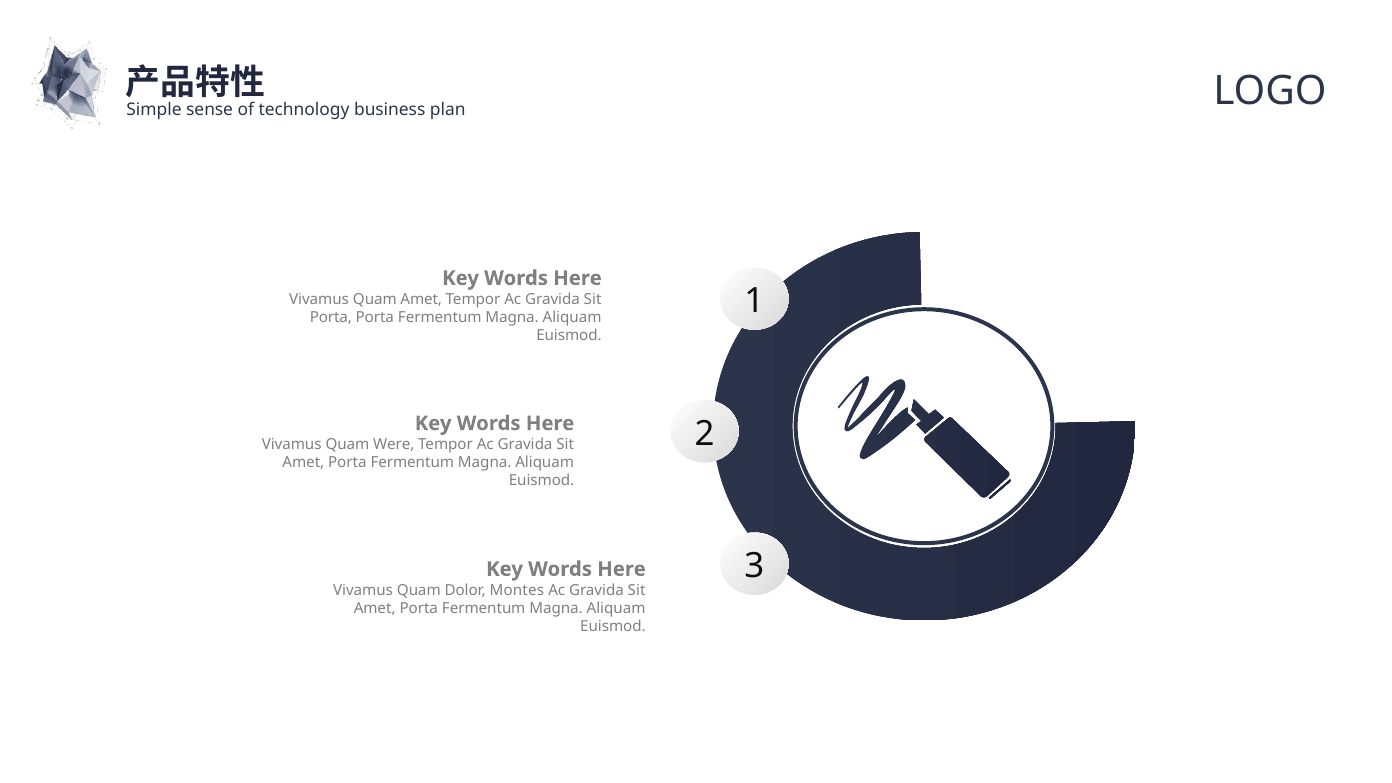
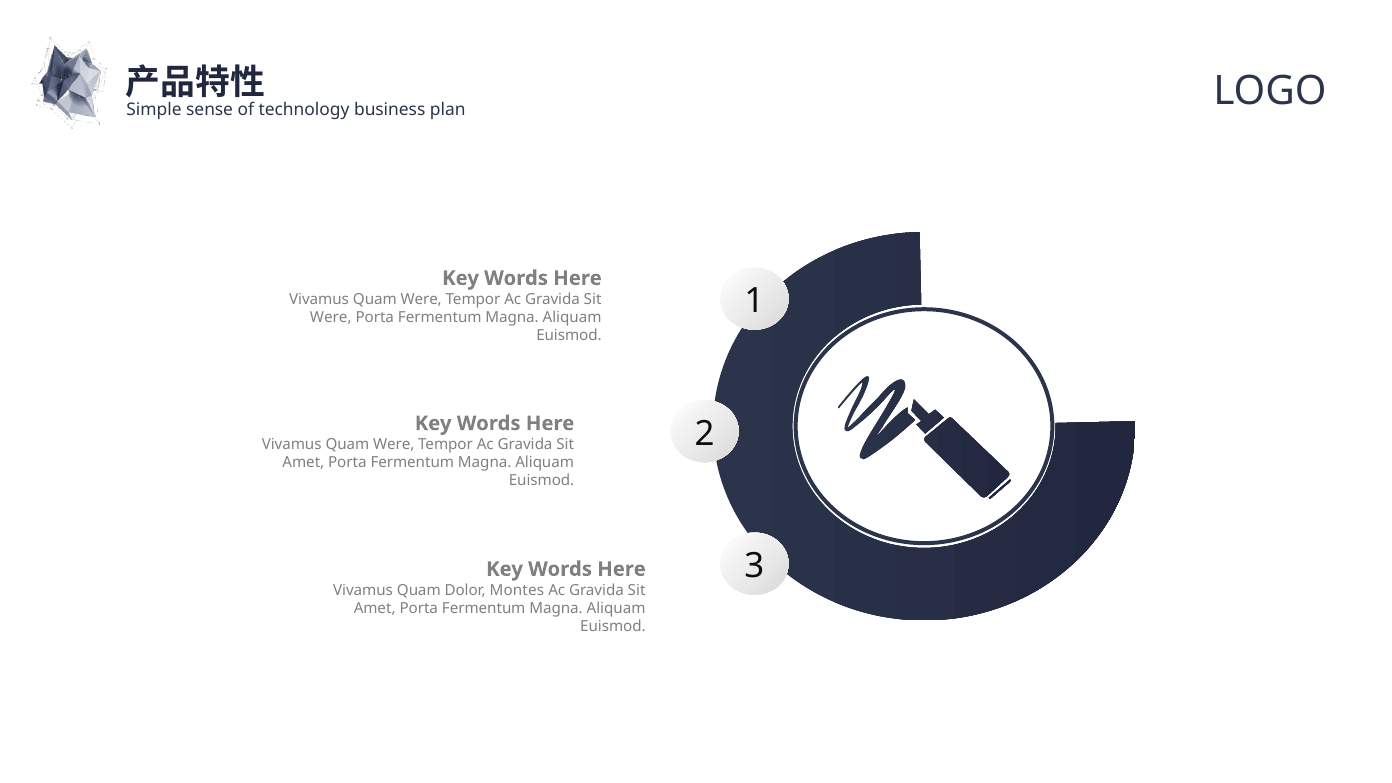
Amet: Amet -> Were (421, 299)
Porta: Porta -> Were (331, 317)
